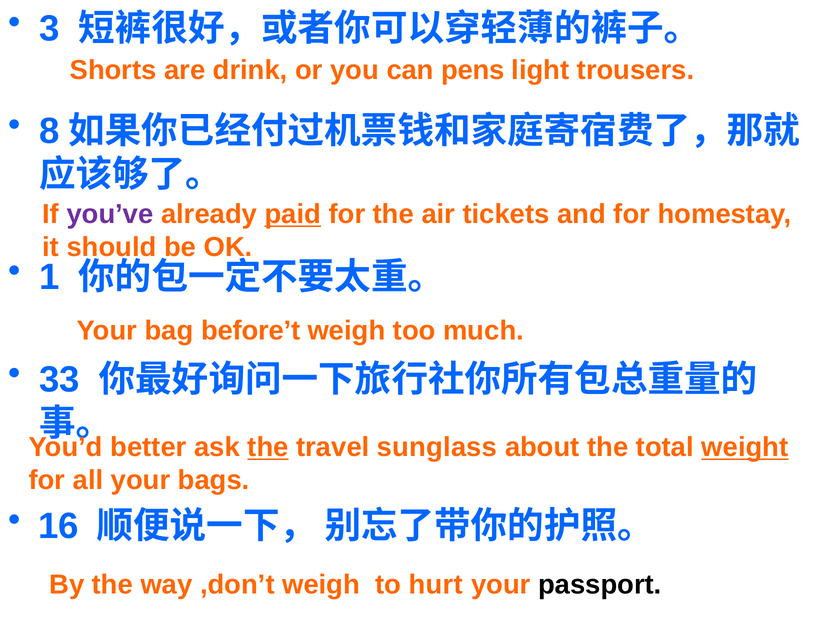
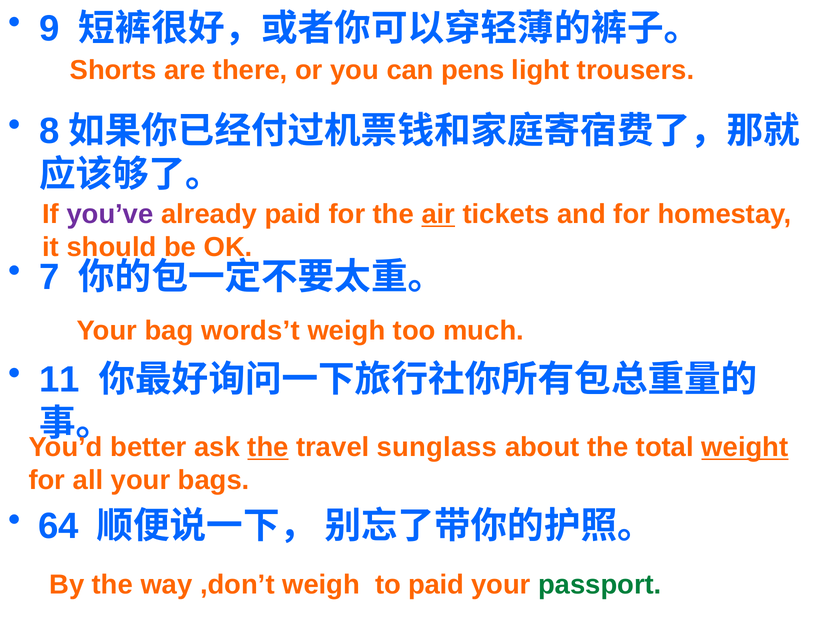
3: 3 -> 9 (49, 29)
drink: drink -> there (250, 70)
paid underline: present -> none (293, 214)
air underline: none -> present (438, 214)
1: 1 -> 7 (49, 277)
before’t: before’t -> words’t (250, 331)
33: 33 -> 11 (59, 380)
16: 16 -> 64 (59, 526)
to hurt: hurt -> paid (436, 585)
passport colour: black -> green (600, 585)
